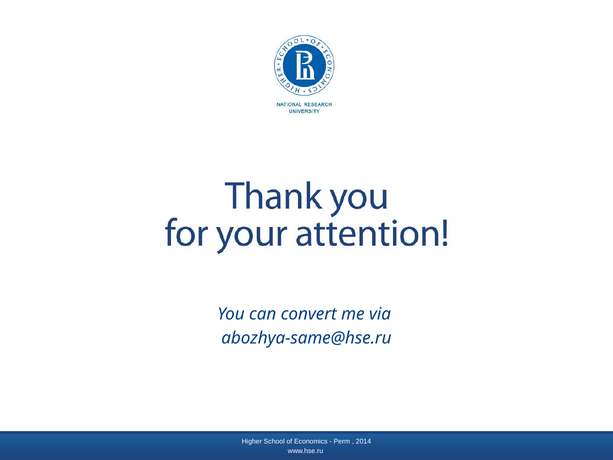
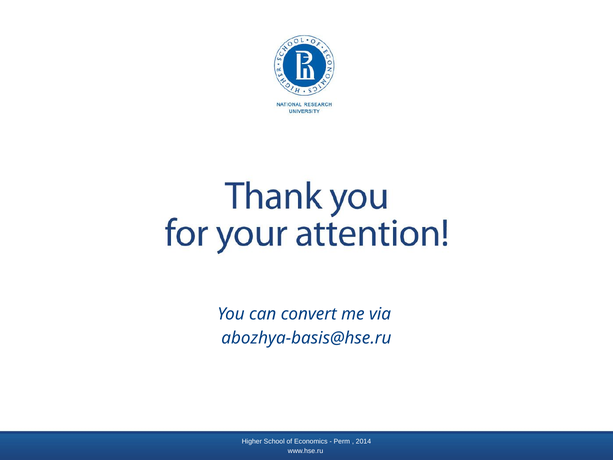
abozhya-same@hse.ru: abozhya-same@hse.ru -> abozhya-basis@hse.ru (306, 338)
